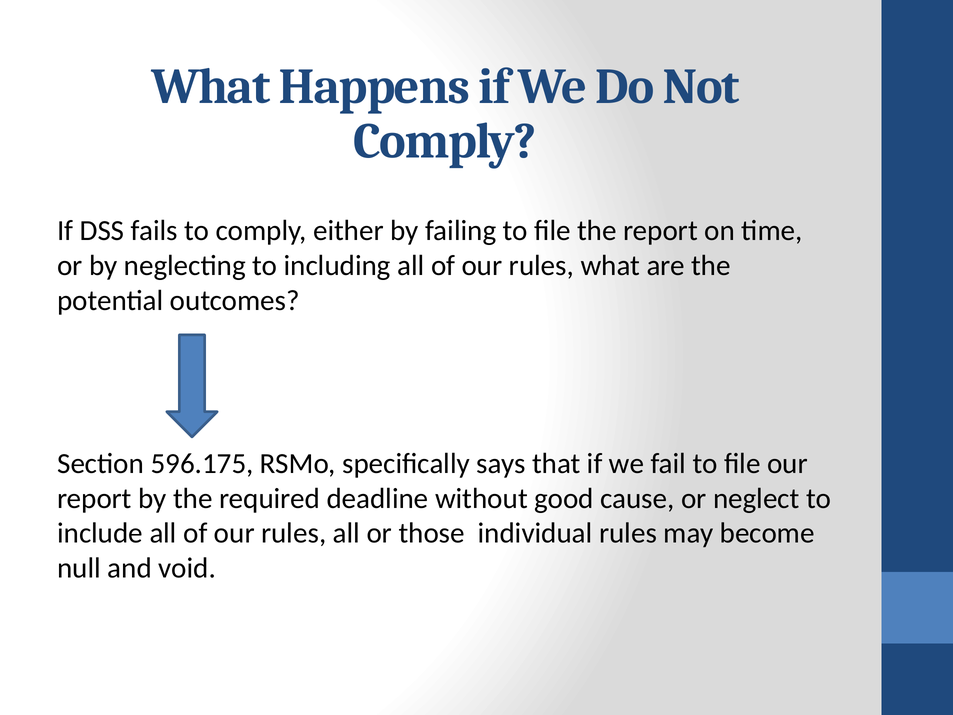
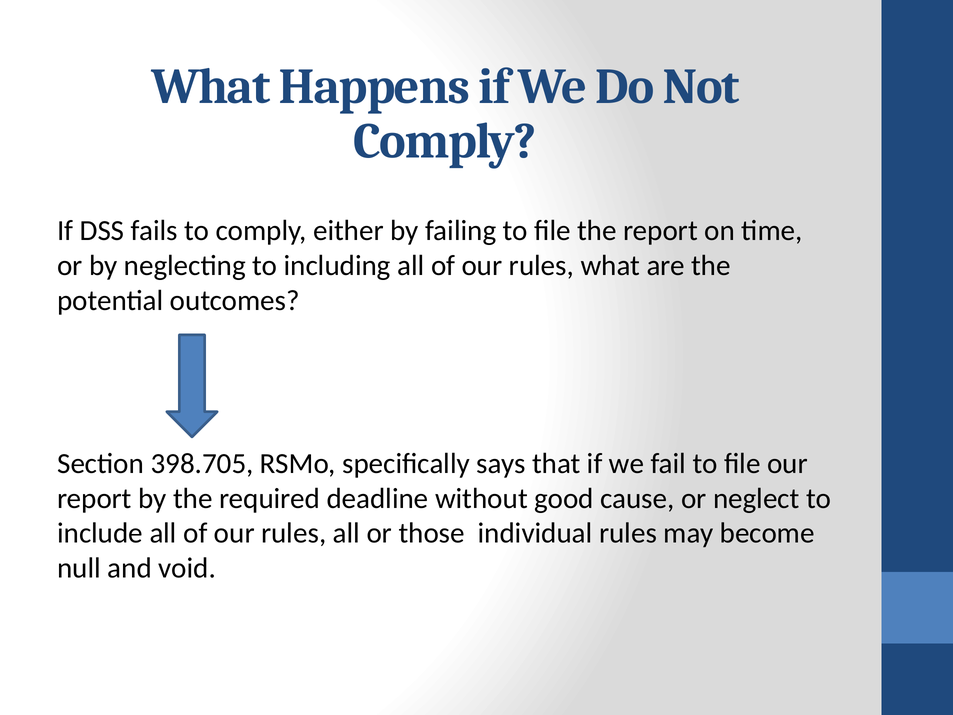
596.175: 596.175 -> 398.705 (202, 463)
